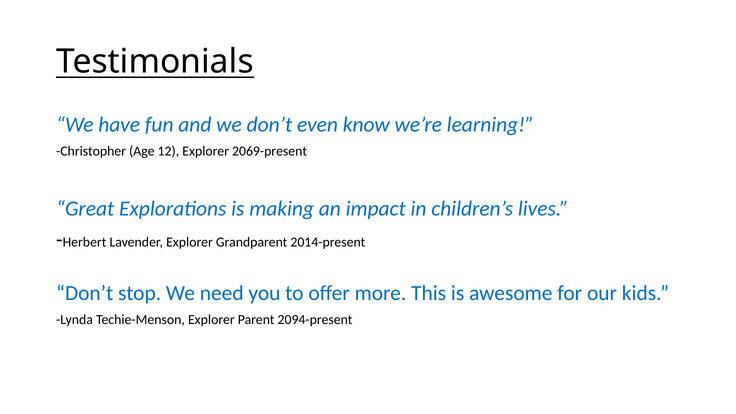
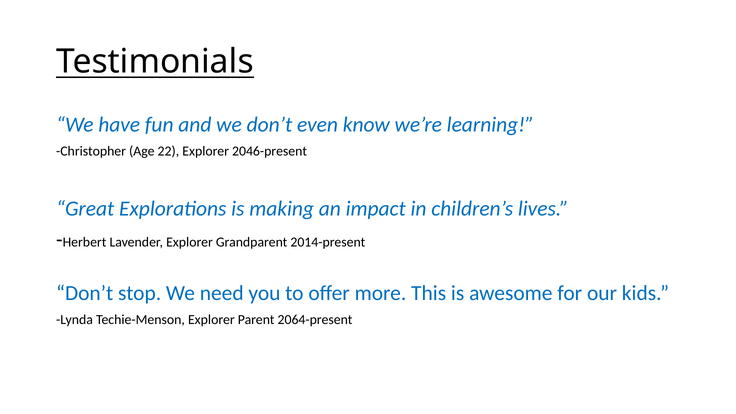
12: 12 -> 22 (168, 151)
2069-present: 2069-present -> 2046-present (270, 151)
2094-present: 2094-present -> 2064-present (315, 320)
